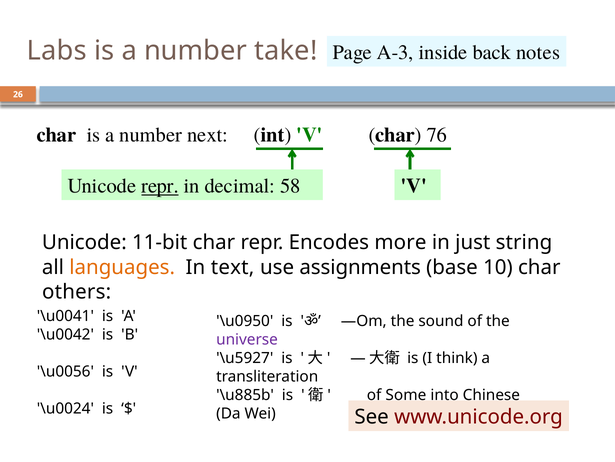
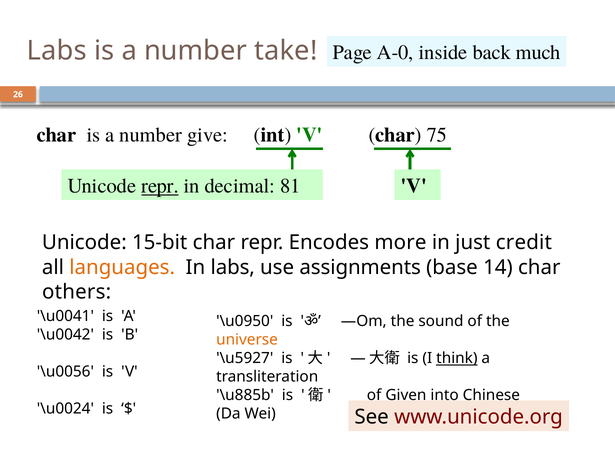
A-3: A-3 -> A-0 (395, 53)
notes: notes -> much (538, 53)
next: next -> give (208, 135)
76: 76 -> 75 (437, 135)
58: 58 -> 81 (290, 186)
11-bit: 11-bit -> 15-bit (160, 242)
string: string -> credit (524, 242)
In text: text -> labs (233, 267)
10: 10 -> 14 (498, 267)
universe colour: purple -> orange (247, 339)
think underline: none -> present (457, 358)
Some: Some -> Given (406, 395)
